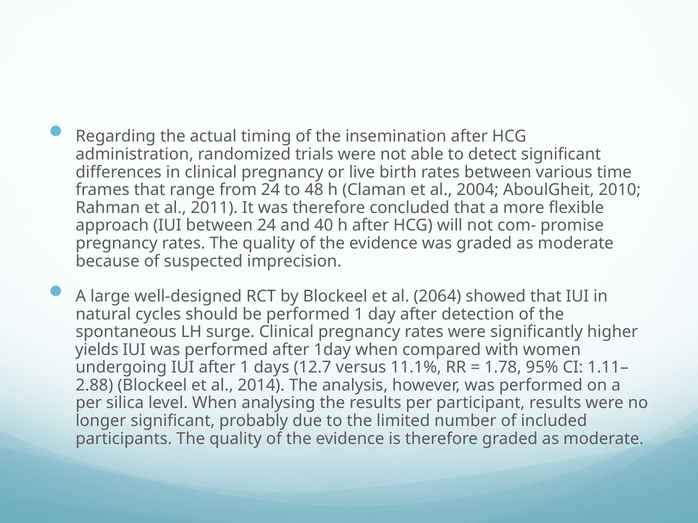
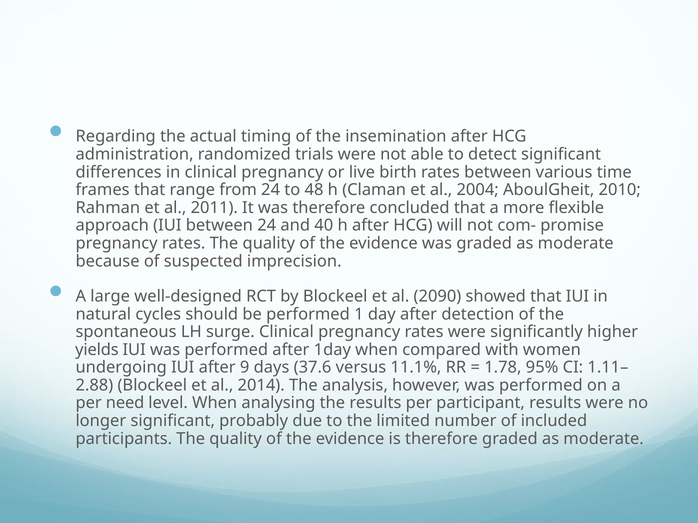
2064: 2064 -> 2090 (437, 297)
after 1: 1 -> 9 (245, 368)
12.7: 12.7 -> 37.6 (313, 368)
silica: silica -> need (125, 403)
